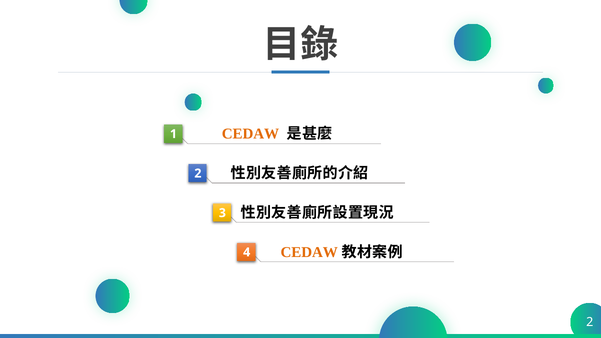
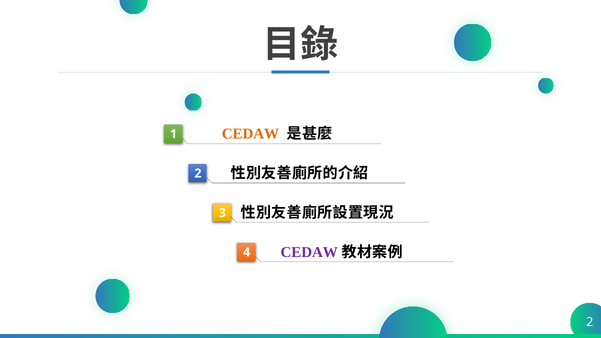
CEDAW colour: orange -> purple (309, 252)
